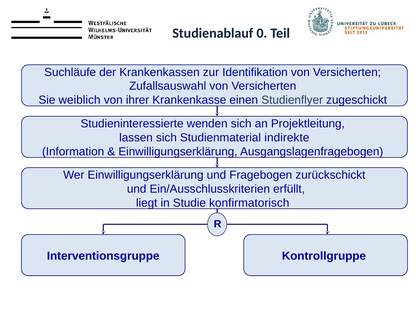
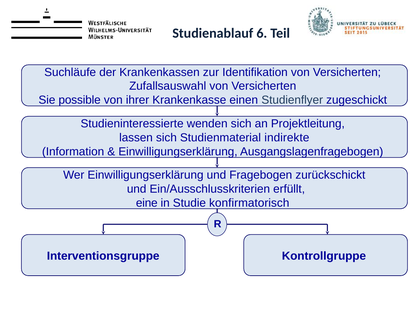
0: 0 -> 6 (262, 33)
weiblich: weiblich -> possible (80, 100)
liegt: liegt -> eine (147, 203)
